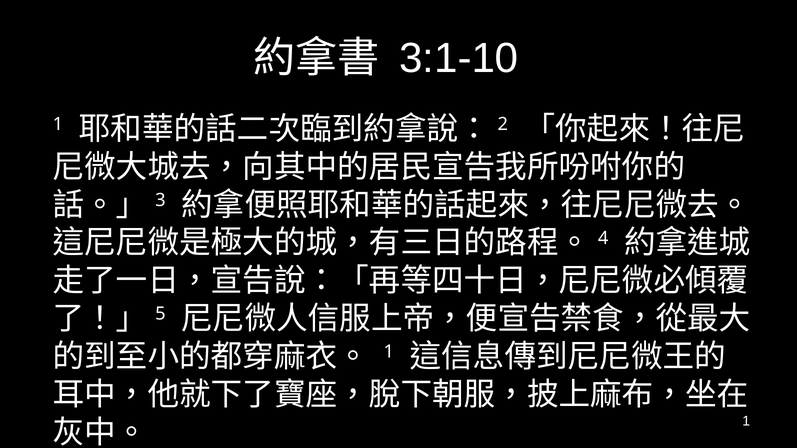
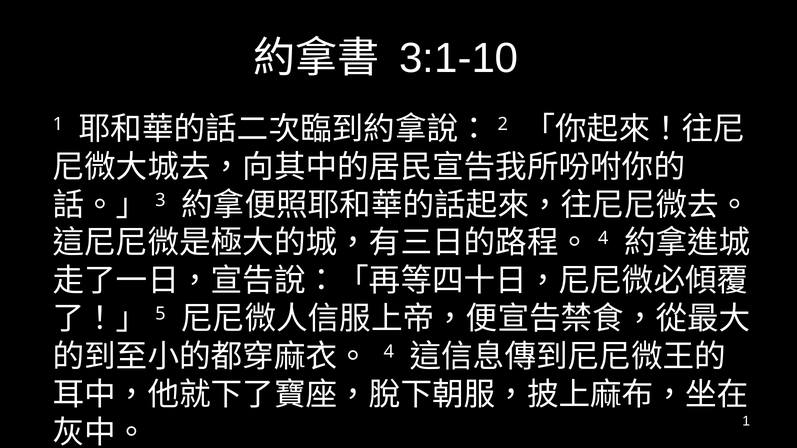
1: 1 -> 4 (389, 352)
